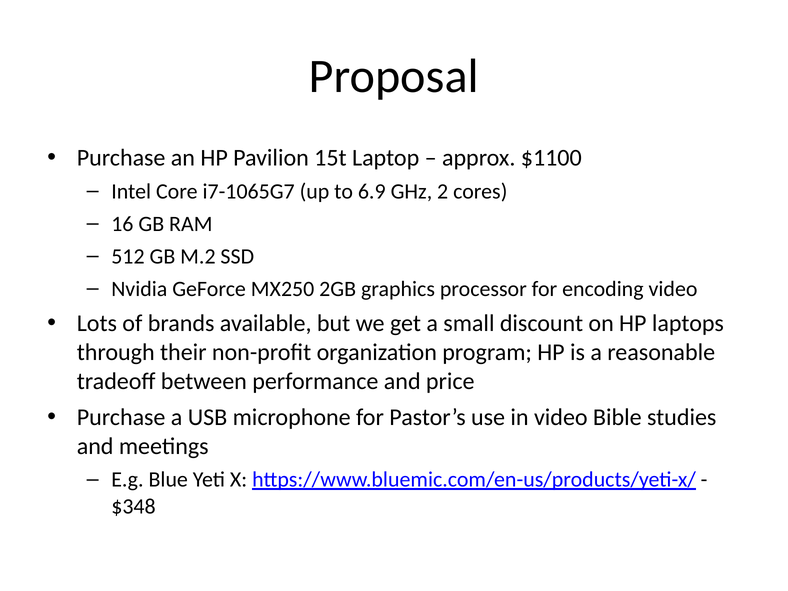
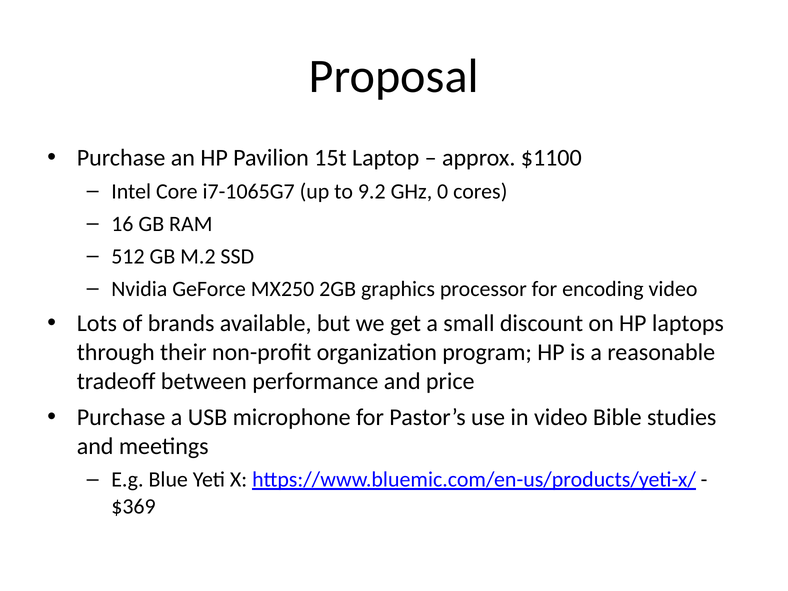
6.9: 6.9 -> 9.2 (372, 192)
2: 2 -> 0 (443, 192)
$348: $348 -> $369 (133, 506)
